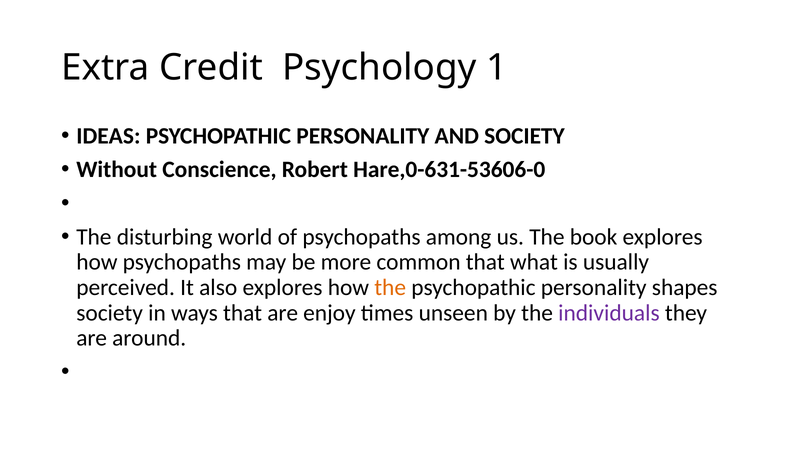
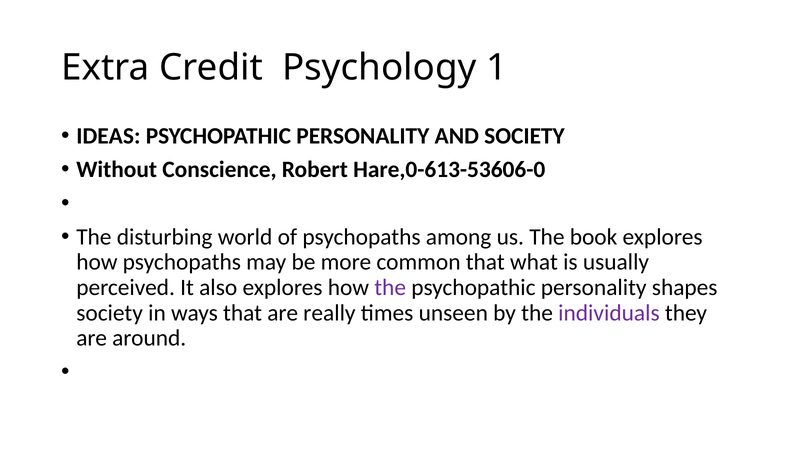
Hare,0-631-53606-0: Hare,0-631-53606-0 -> Hare,0-613-53606-0 (449, 169)
the colour: orange -> purple (390, 287)
enjoy: enjoy -> really (329, 313)
